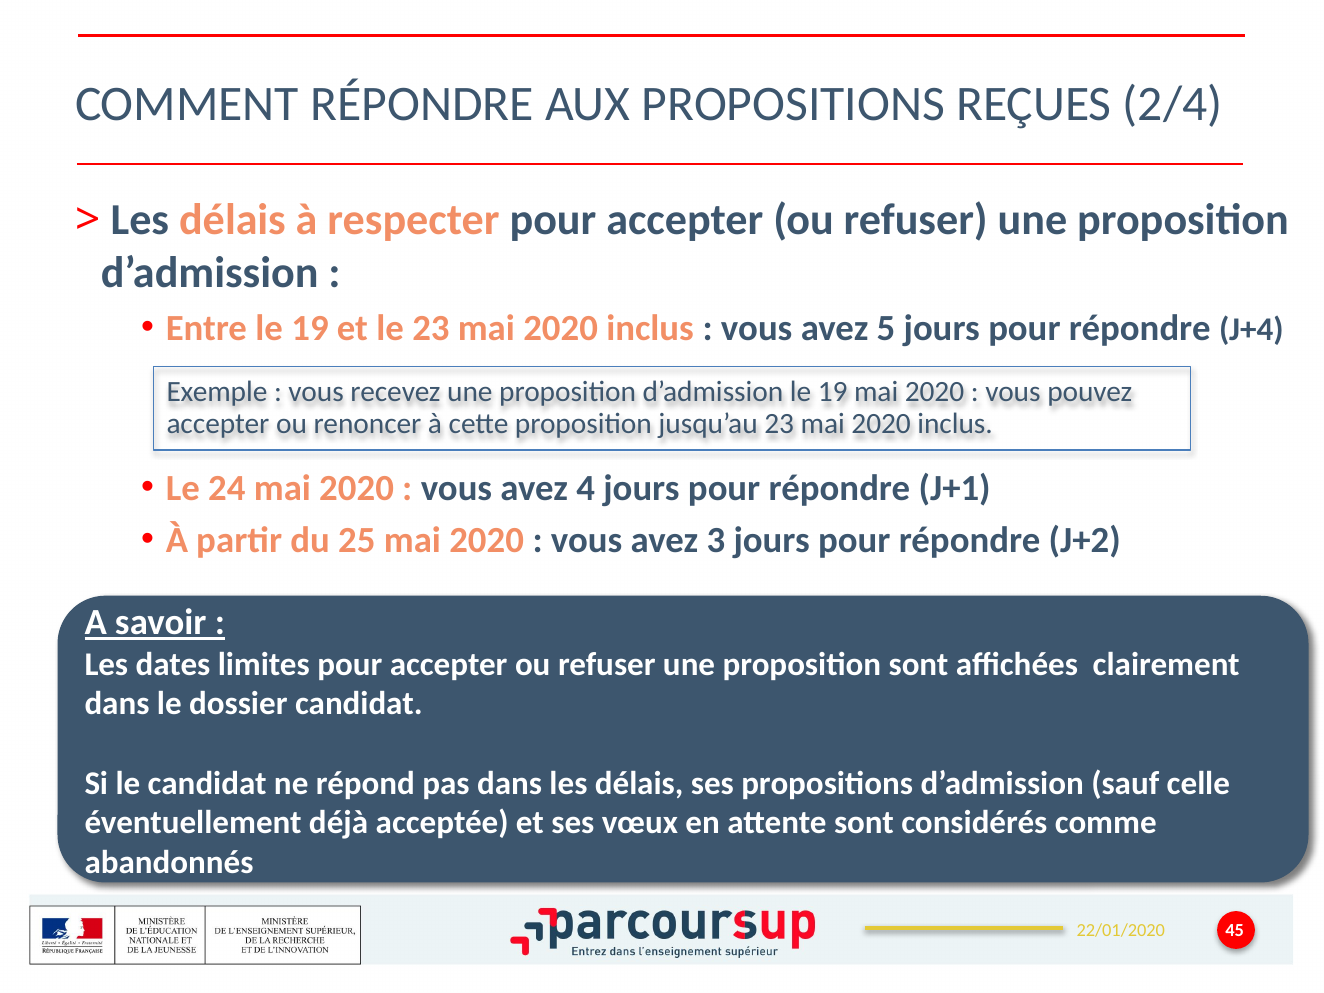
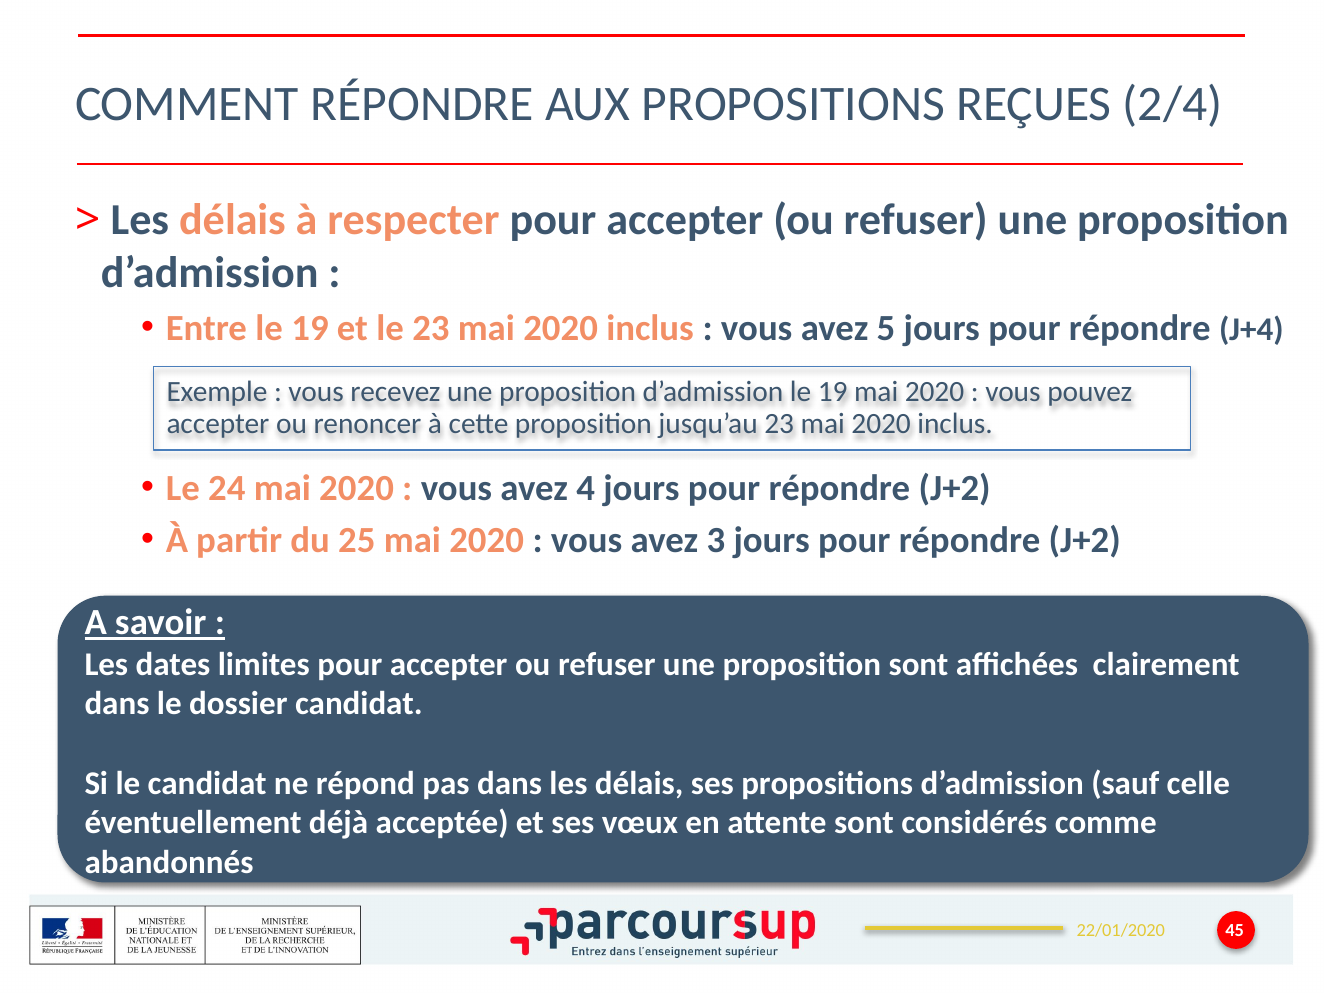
J+1: J+1 -> J+2 (955, 488)
